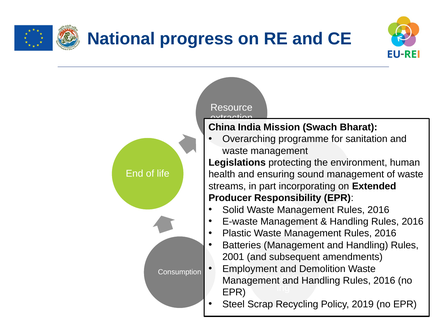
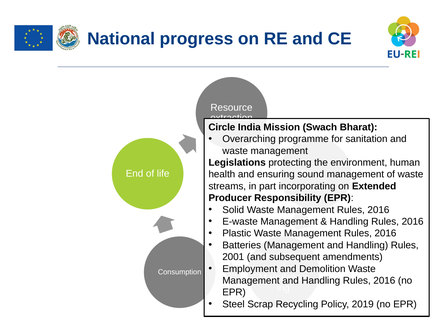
China: China -> Circle (222, 127)
